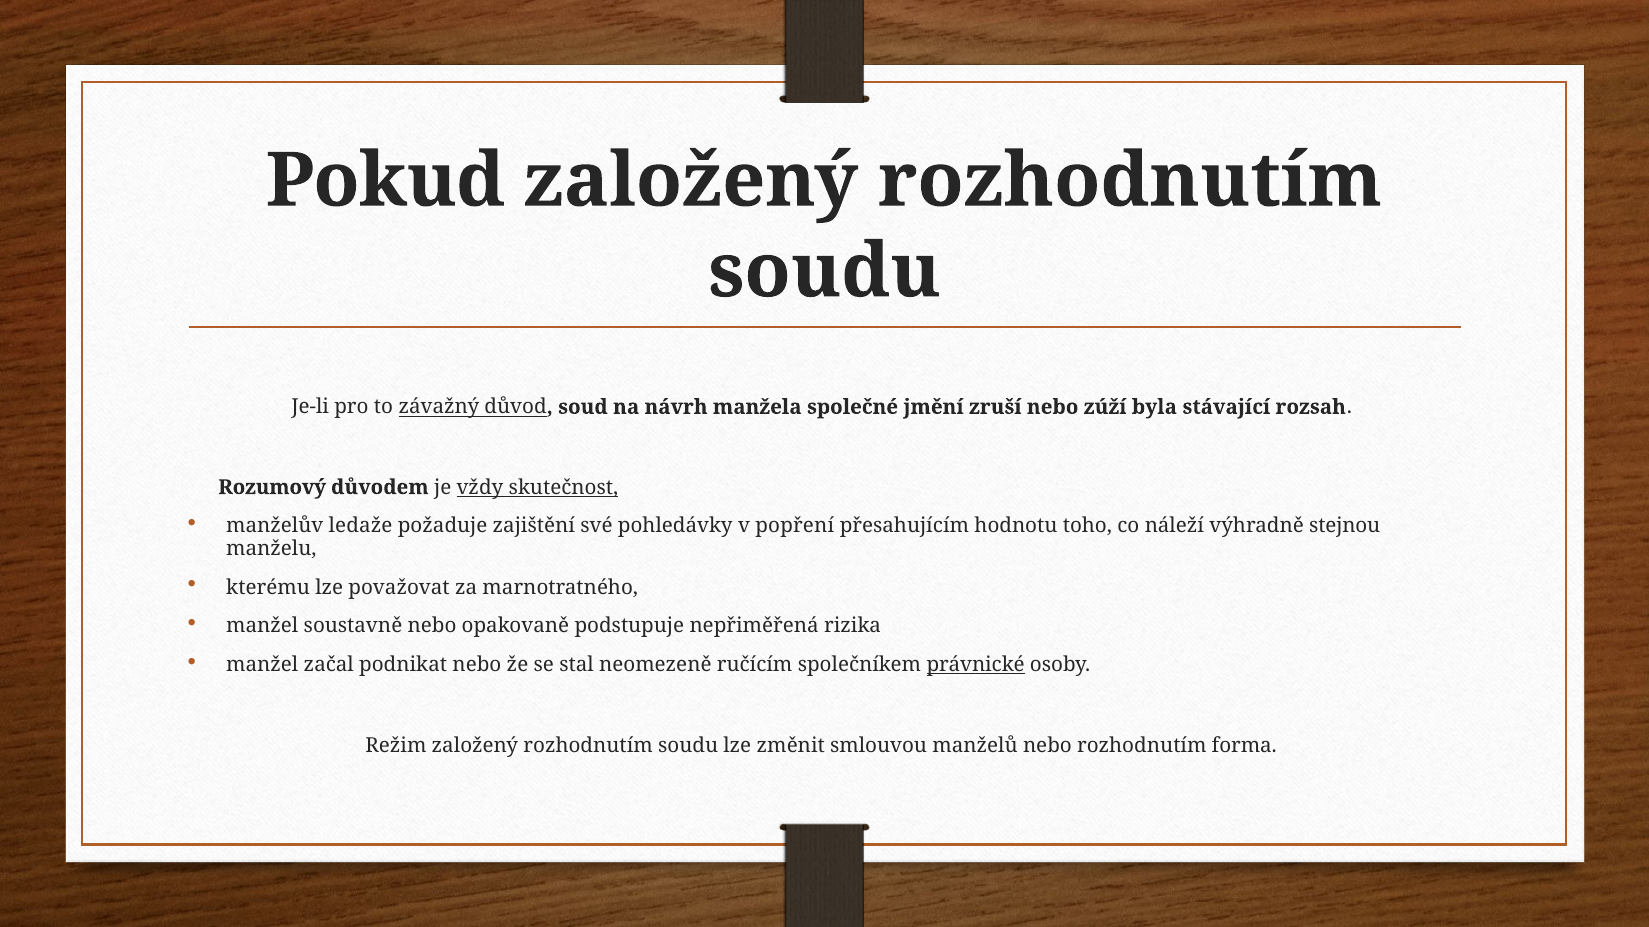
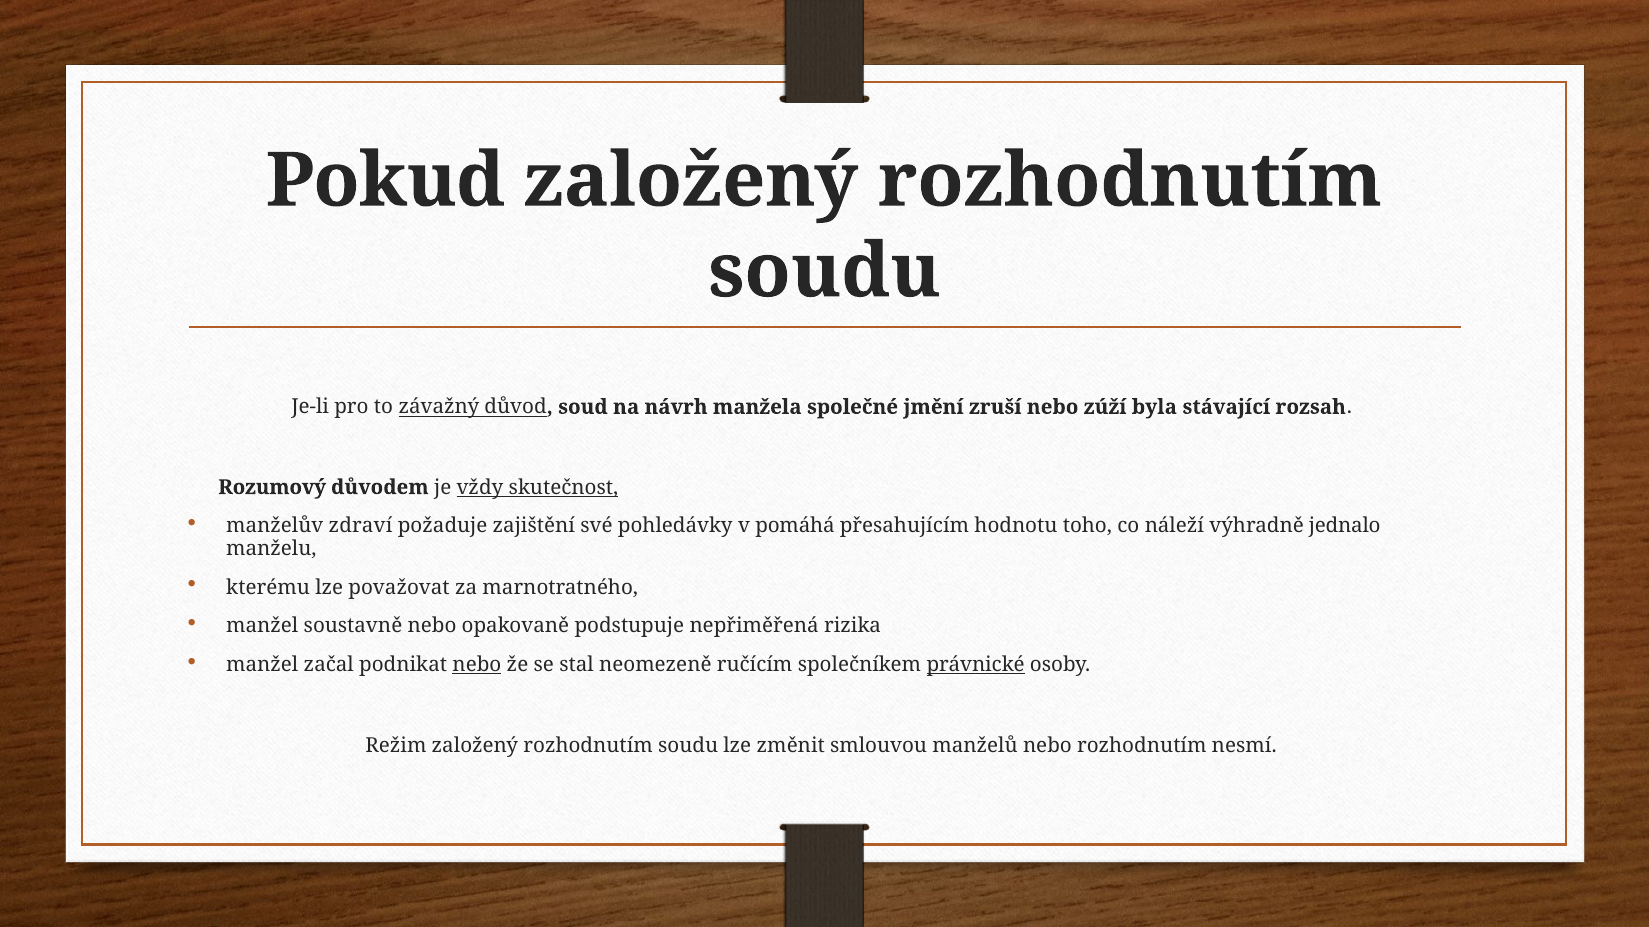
ledaže: ledaže -> zdraví (361, 526)
popření: popření -> pomáhá (795, 526)
stejnou: stejnou -> jednalo (1345, 526)
nebo underline: none -> present (477, 665)
forma: forma -> nesmí (1244, 746)
